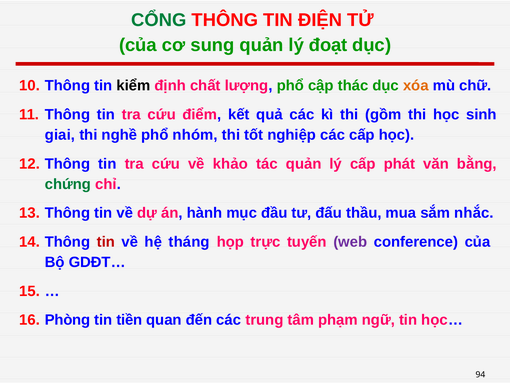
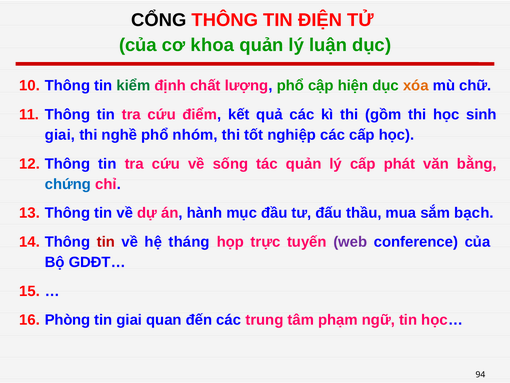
CỔNG colour: green -> black (159, 20)
sung: sung -> khoa (212, 45)
đoạt: đoạt -> luận (328, 45)
kiểm colour: black -> green (134, 86)
thác: thác -> hiện (353, 86)
khảo: khảo -> sống (230, 164)
chứng colour: green -> blue (68, 184)
nhắc: nhắc -> bạch (474, 213)
tin tiền: tiền -> giai (129, 320)
